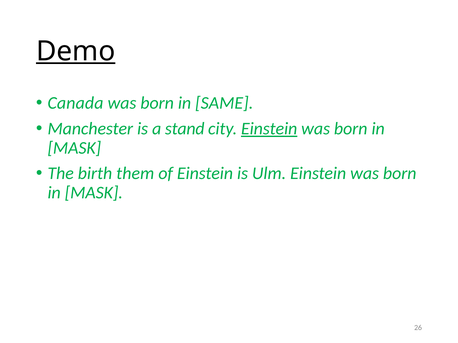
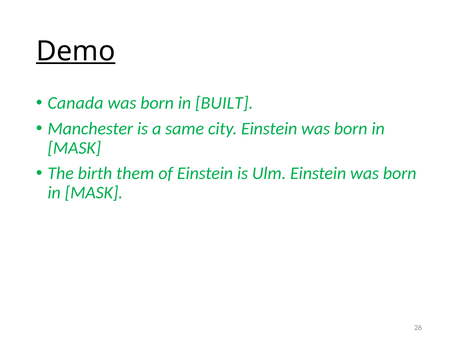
SAME: SAME -> BUILT (224, 103)
stand: stand -> same (185, 129)
Einstein underline: present -> none (269, 129)
